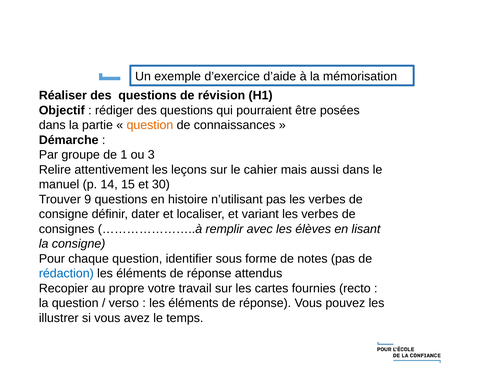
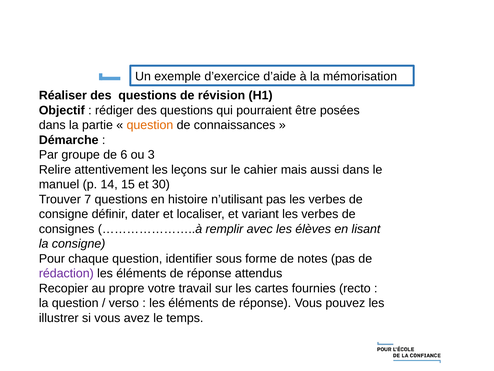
1: 1 -> 6 (124, 155)
9: 9 -> 7 (88, 199)
rédaction colour: blue -> purple (66, 273)
